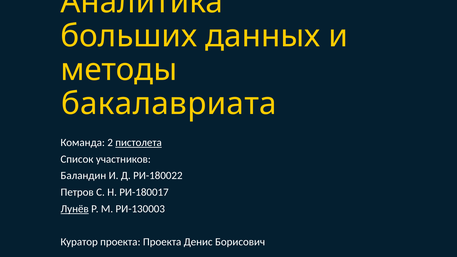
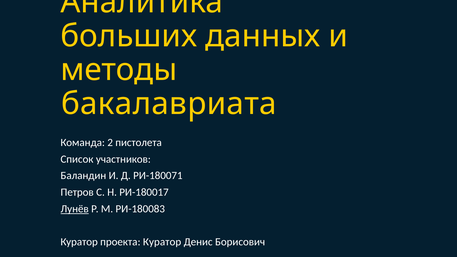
пистолета underline: present -> none (139, 143)
РИ-180022: РИ-180022 -> РИ-180071 (158, 176)
РИ-130003: РИ-130003 -> РИ-180083 (140, 209)
проекта Проекта: Проекта -> Куратор (162, 242)
